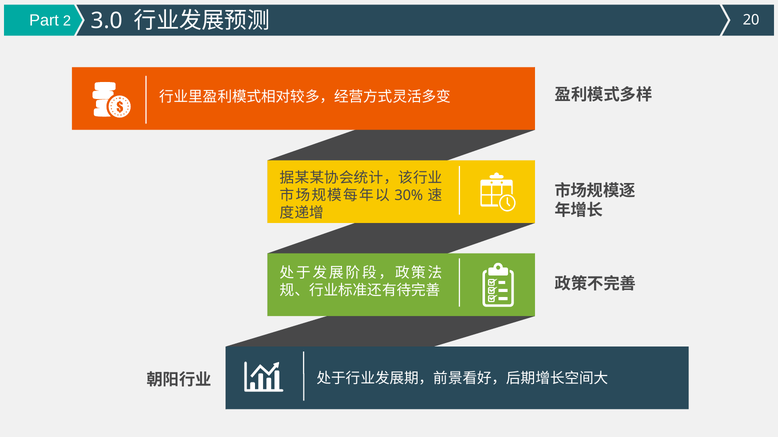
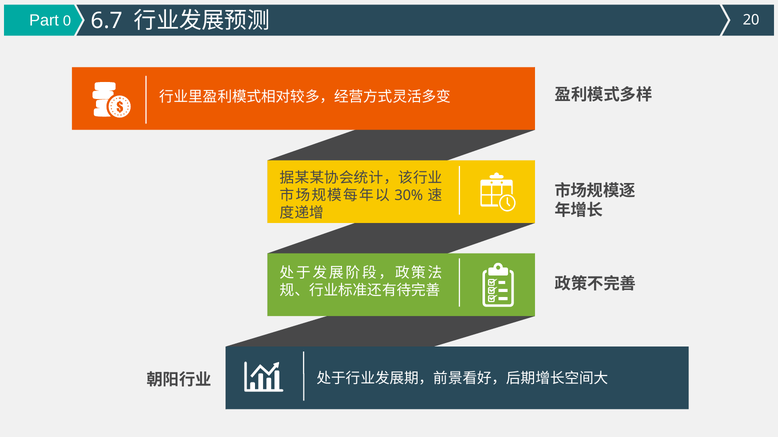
2: 2 -> 0 (67, 21)
3.0: 3.0 -> 6.7 (107, 21)
